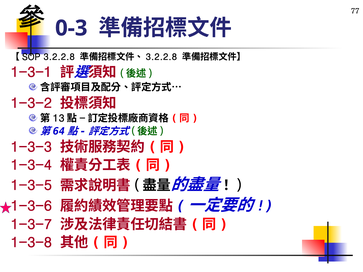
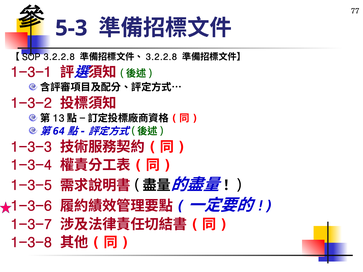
0-3: 0-3 -> 5-3 (71, 28)
